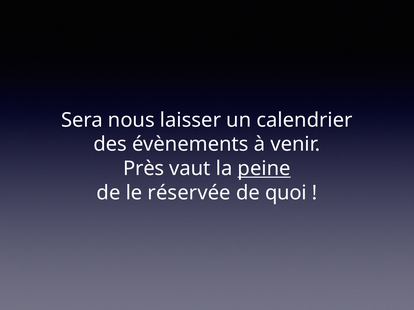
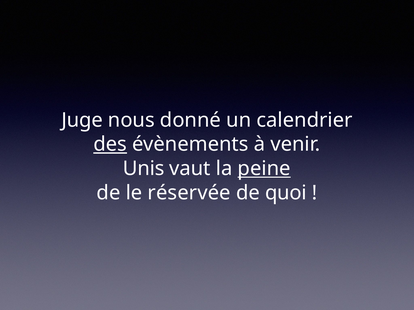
Sera: Sera -> Juge (82, 120)
laisser: laisser -> donné (191, 120)
des underline: none -> present (110, 145)
Près: Près -> Unis (144, 169)
